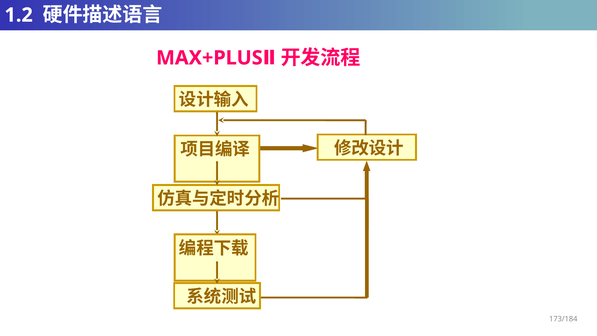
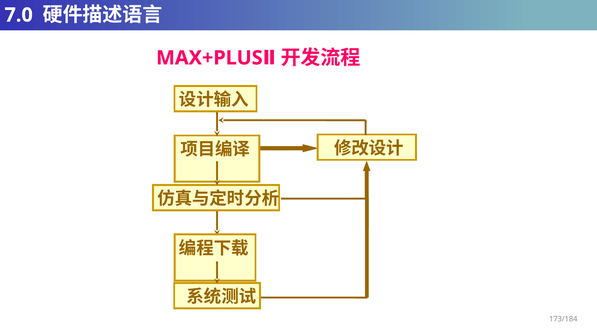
1.2: 1.2 -> 7.0 (19, 15)
